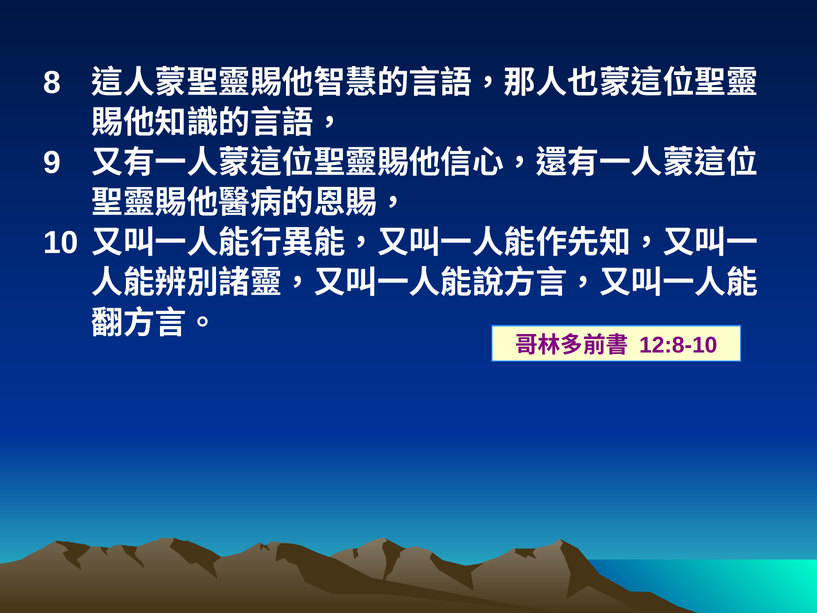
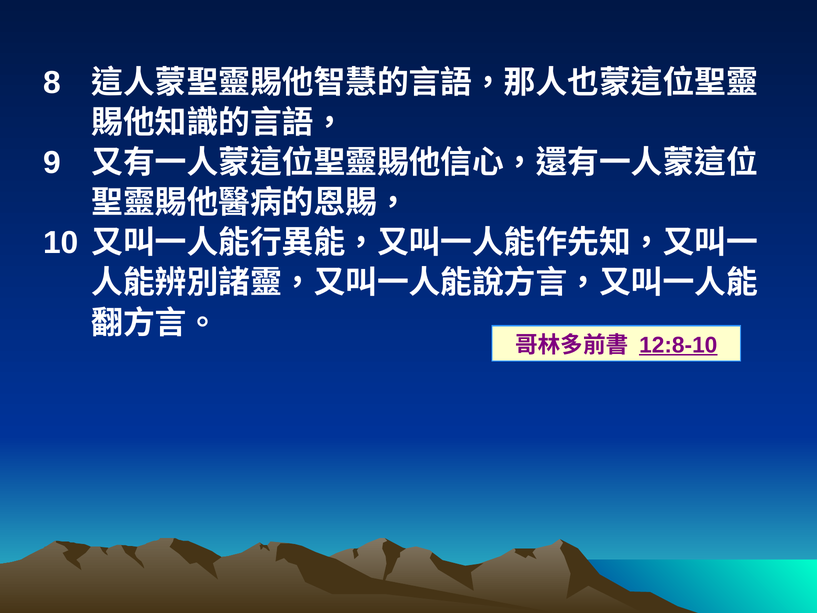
12:8-10 underline: none -> present (678, 345)
